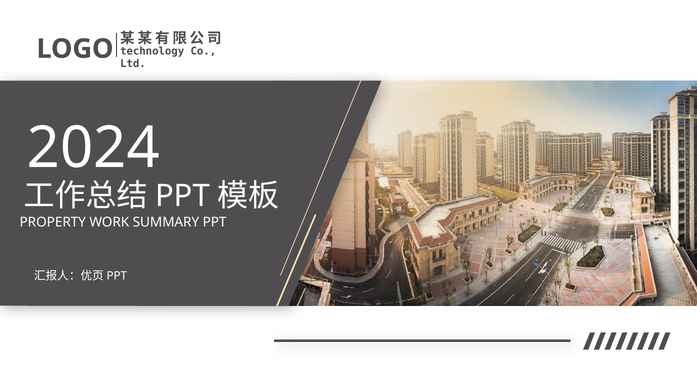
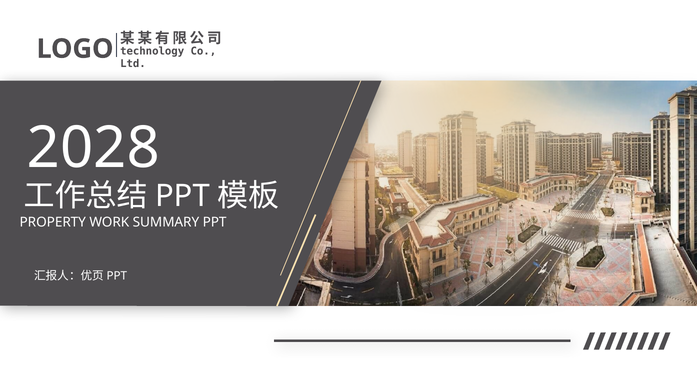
2024: 2024 -> 2028 (93, 148)
